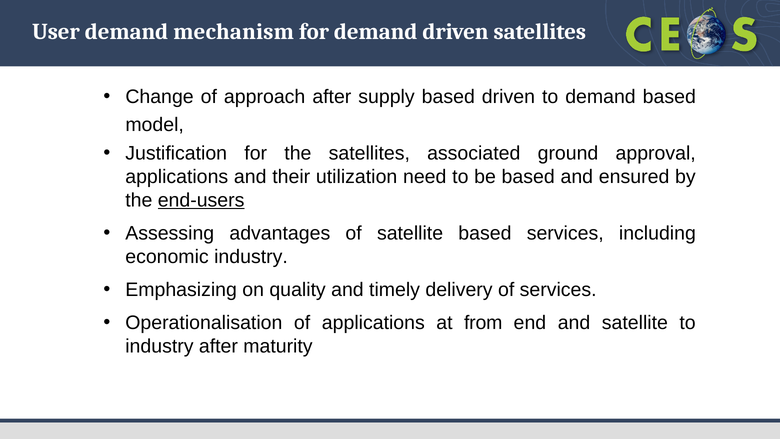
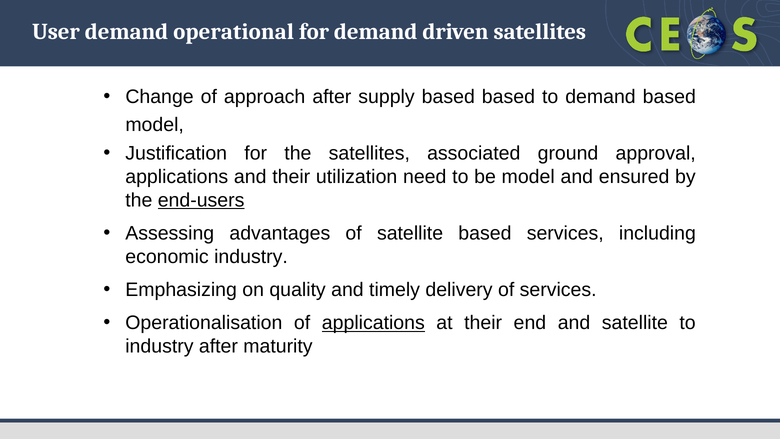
mechanism: mechanism -> operational (234, 32)
based driven: driven -> based (508, 97)
be based: based -> model (528, 177)
applications underline: none -> present (373, 323)
at from: from -> their (483, 323)
